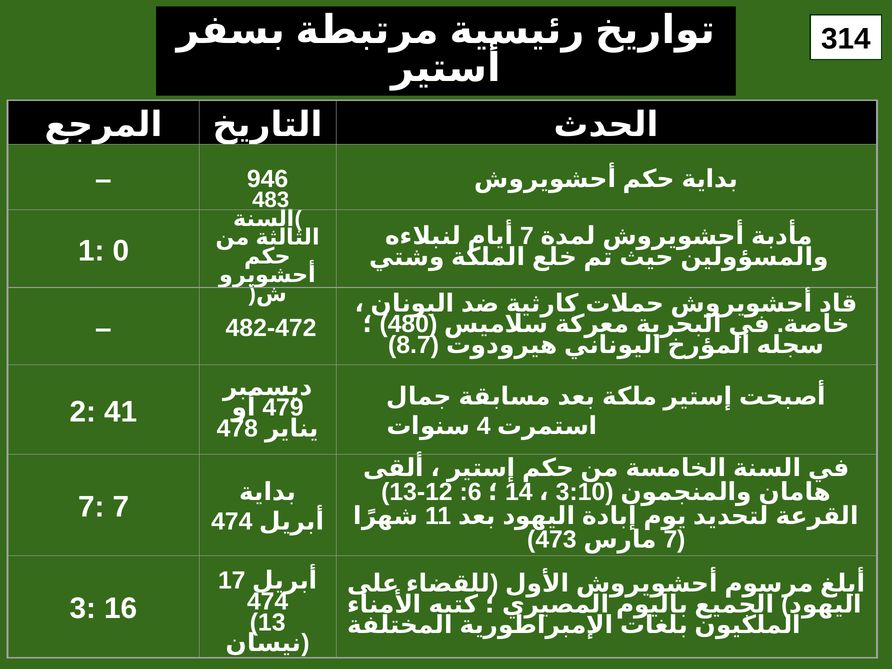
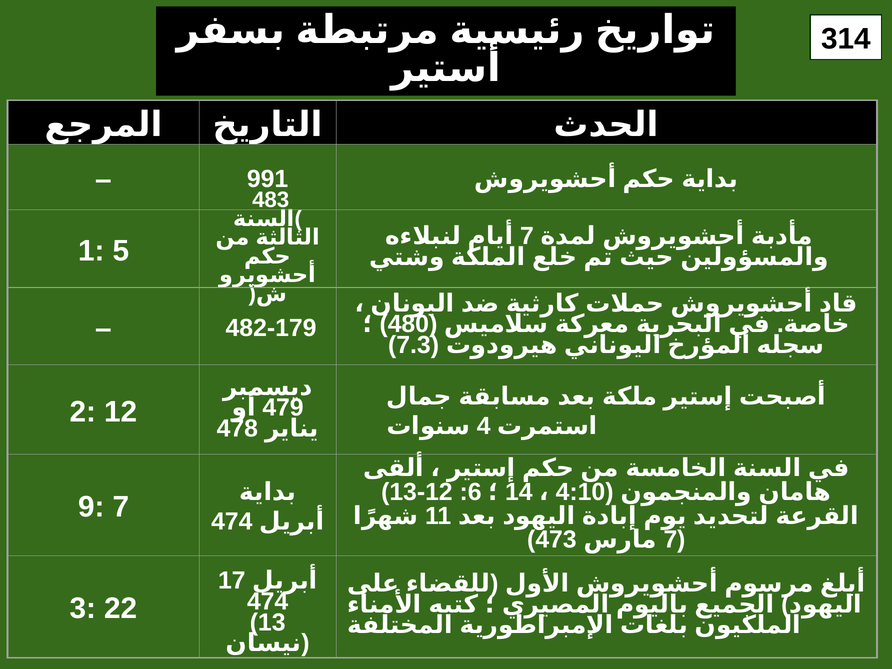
946: 946 -> 991 (268, 179)
0: 0 -> 5 (121, 251)
482-472: 482-472 -> 482-179 (271, 328)
8.7: 8.7 -> 7.3 (413, 345)
2 41: 41 -> 12 (121, 412)
3:10: 3:10 -> 4:10 (580, 492)
7: 7 -> 9 (91, 507)
16: 16 -> 22 (121, 608)
